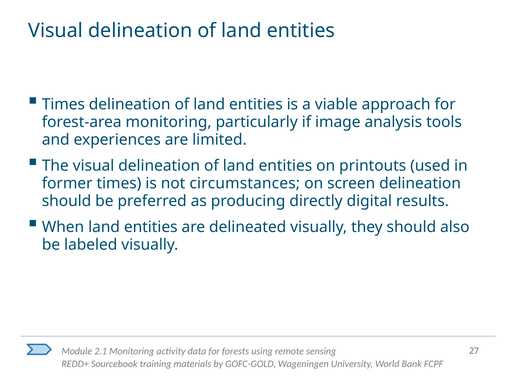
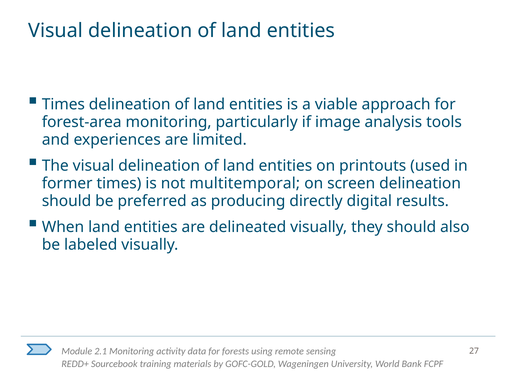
circumstances: circumstances -> multitemporal (245, 183)
